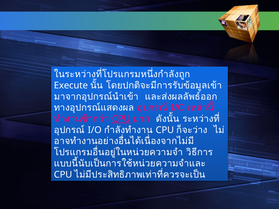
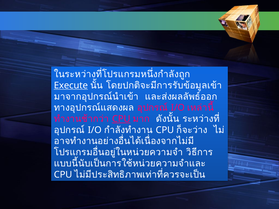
Execute underline: none -> present (71, 85)
